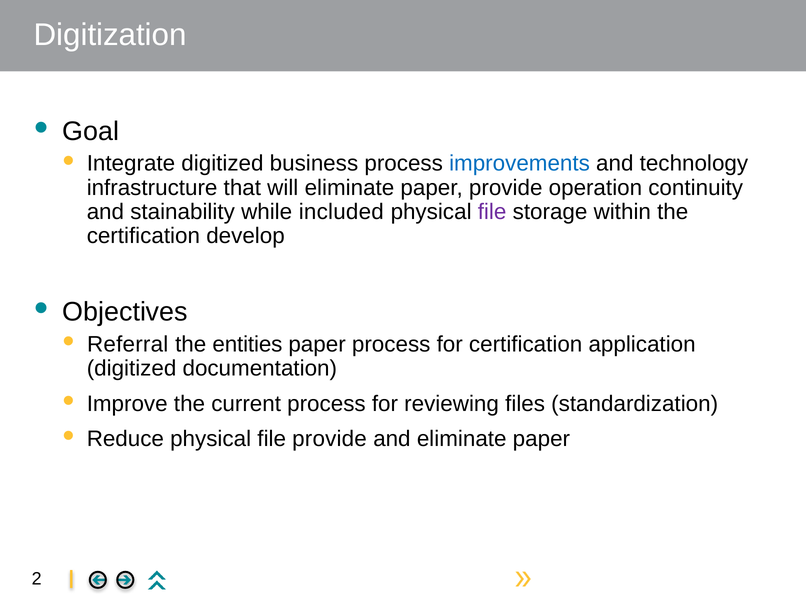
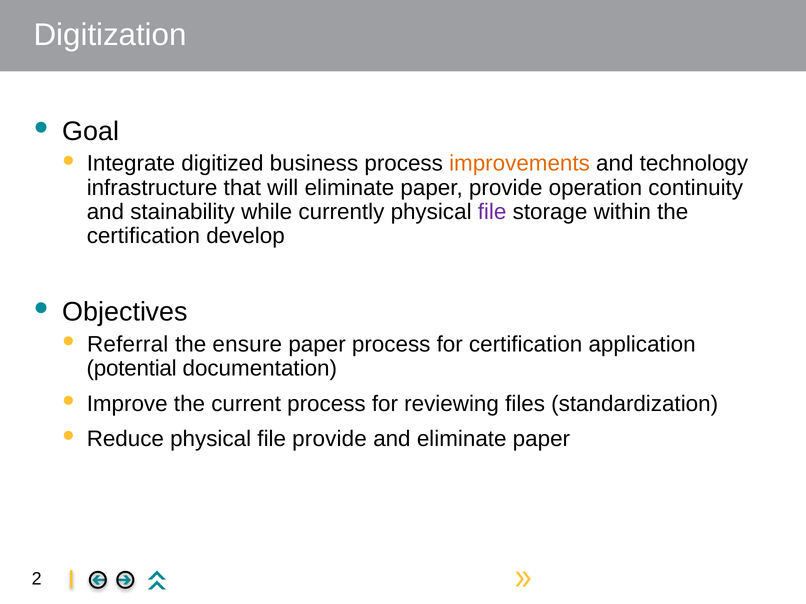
improvements colour: blue -> orange (519, 164)
included: included -> currently (341, 212)
entities: entities -> ensure (247, 344)
digitized: digitized -> potential (132, 369)
